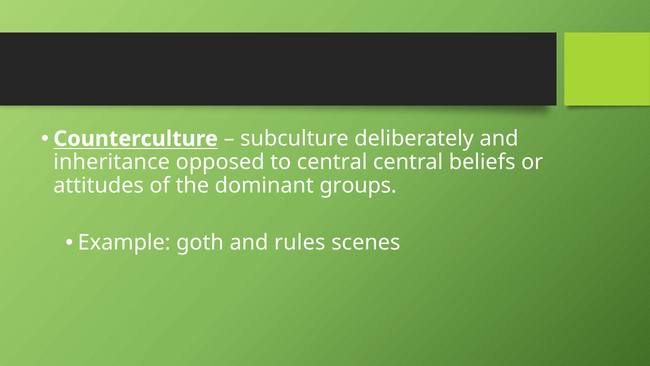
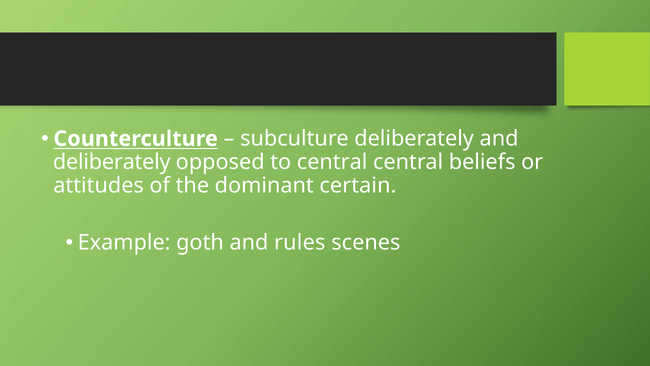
inheritance: inheritance -> deliberately (112, 162)
groups: groups -> certain (358, 185)
